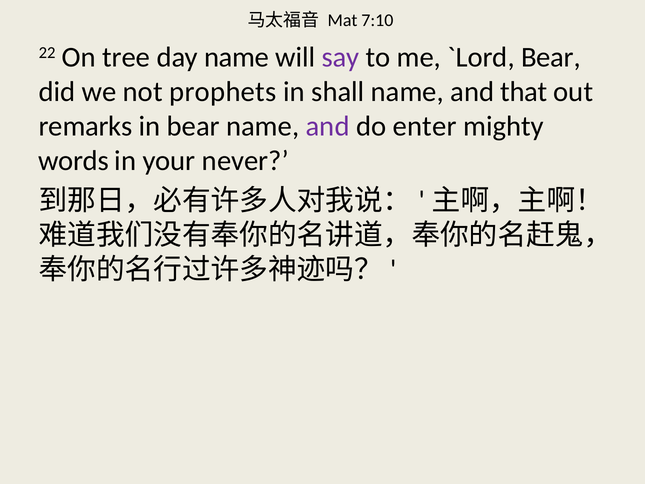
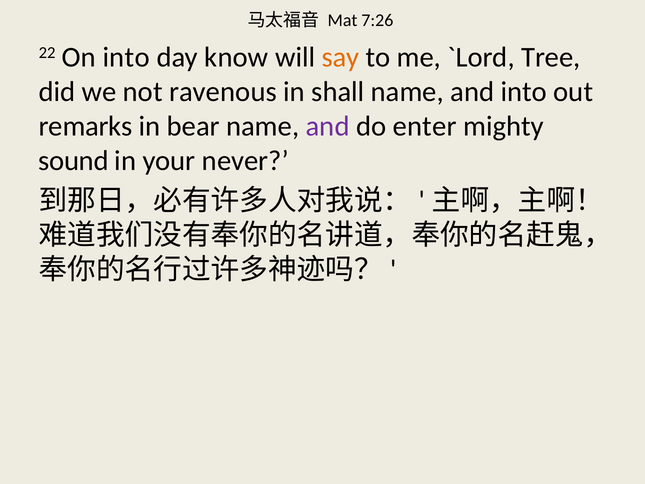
7:10: 7:10 -> 7:26 (377, 20)
On tree: tree -> into (126, 57)
day name: name -> know (236, 57)
say colour: purple -> orange (341, 57)
Bear: Bear -> Tree (551, 57)
prophets: prophets -> ravenous (223, 92)
and that: that -> into (524, 92)
words: words -> sound (74, 161)
